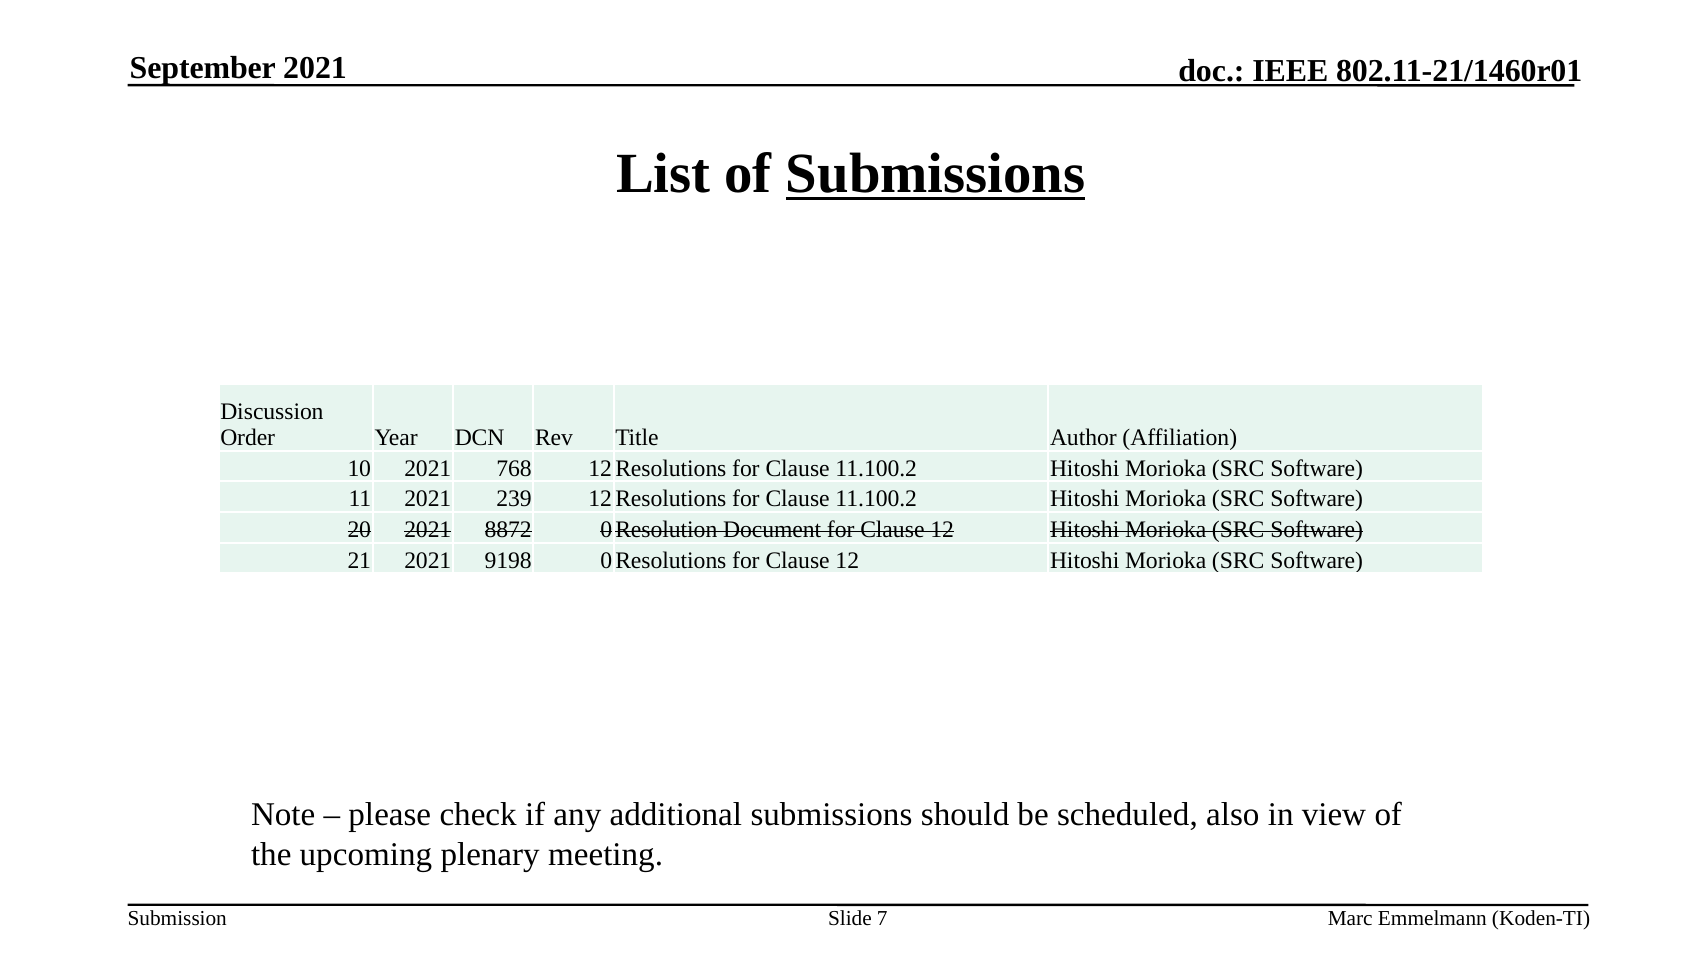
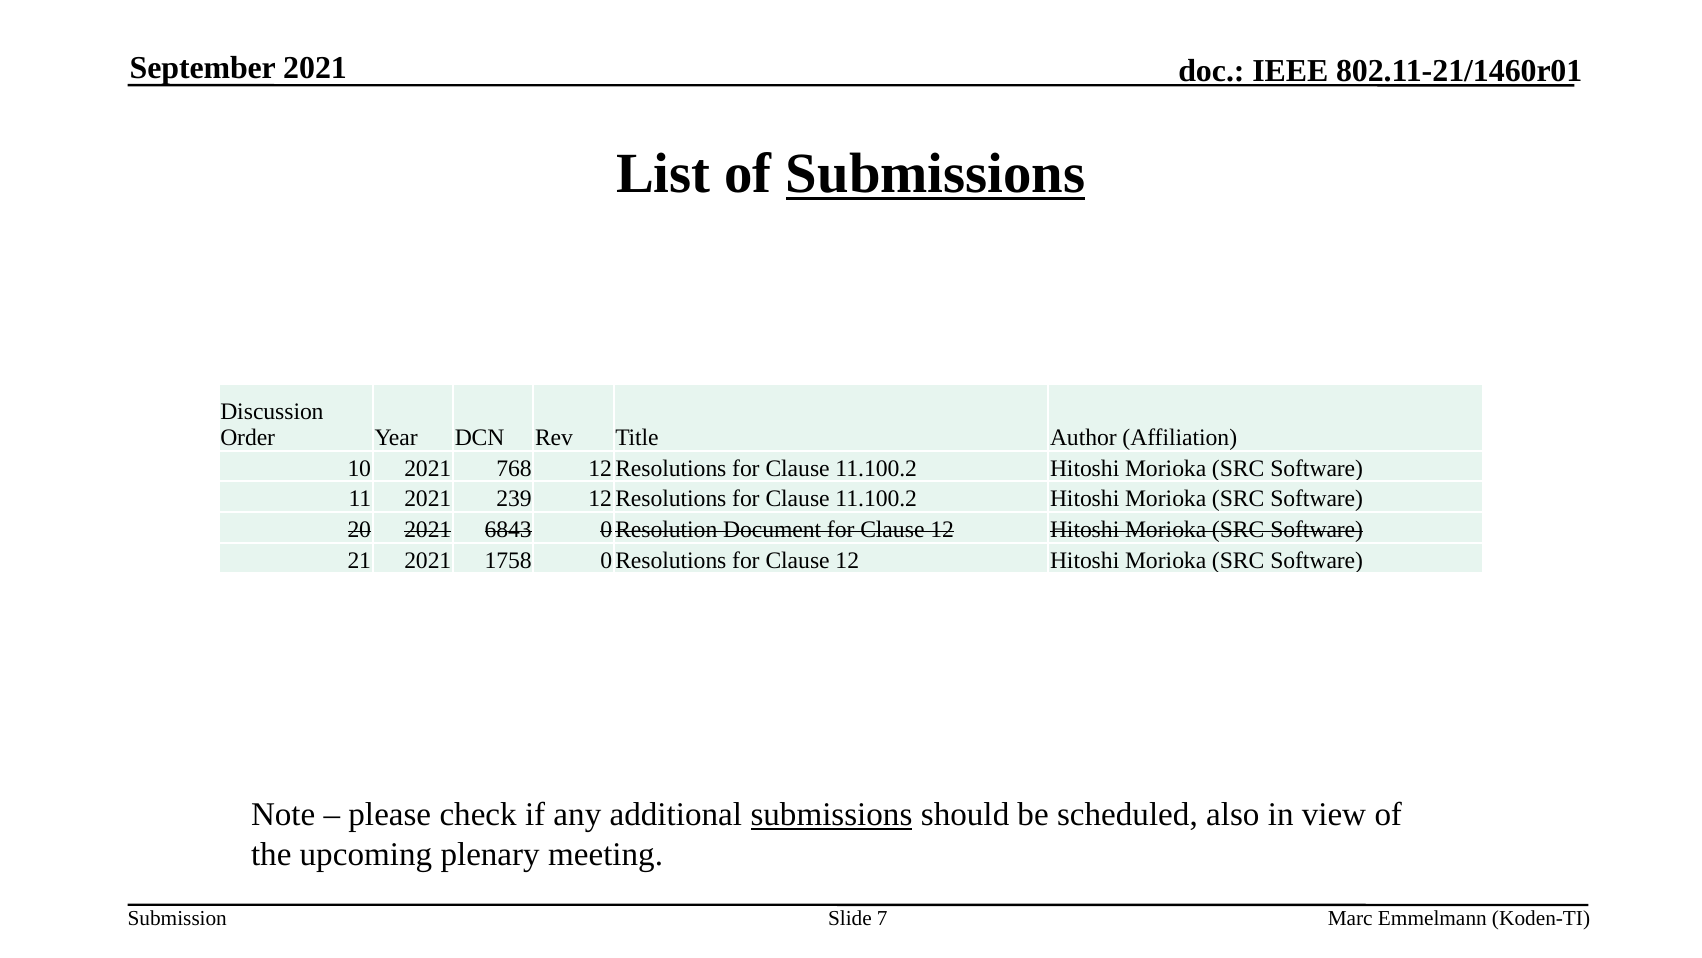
8872: 8872 -> 6843 (508, 529)
9198: 9198 -> 1758 (508, 560)
submissions underline: none -> present (831, 814)
